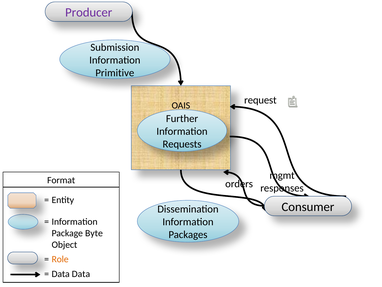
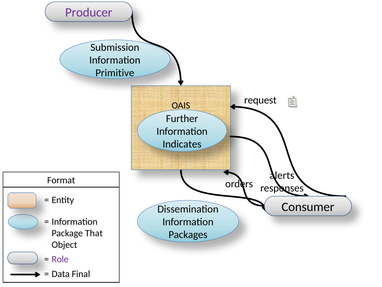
Requests: Requests -> Indicates (182, 144)
mgmt: mgmt -> alerts (282, 175)
Byte: Byte -> That (94, 233)
Role colour: orange -> purple (60, 259)
Data Data: Data -> Final (81, 273)
